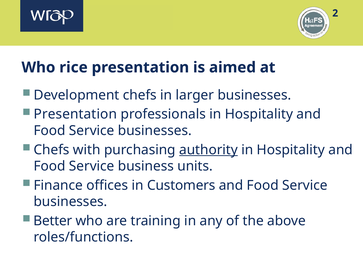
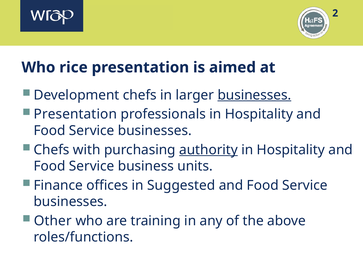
businesses underline: none -> present (254, 95)
Customers: Customers -> Suggested (181, 185)
Better: Better -> Other (53, 220)
